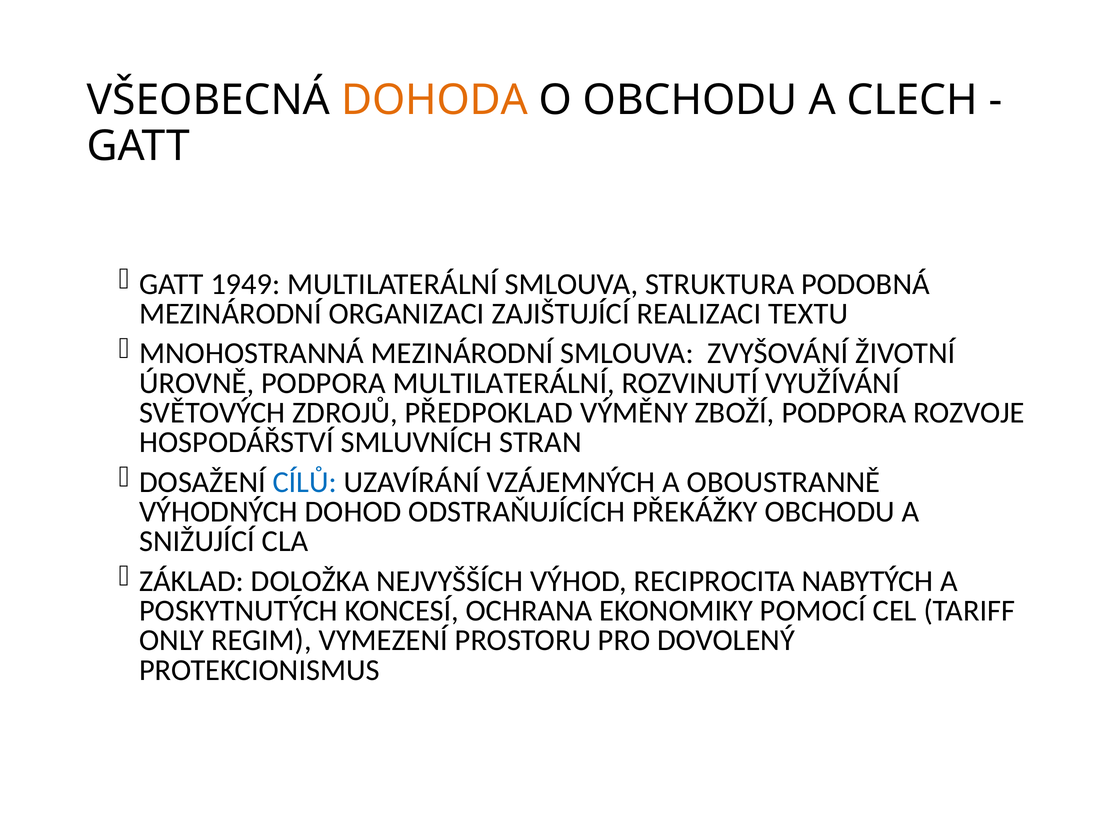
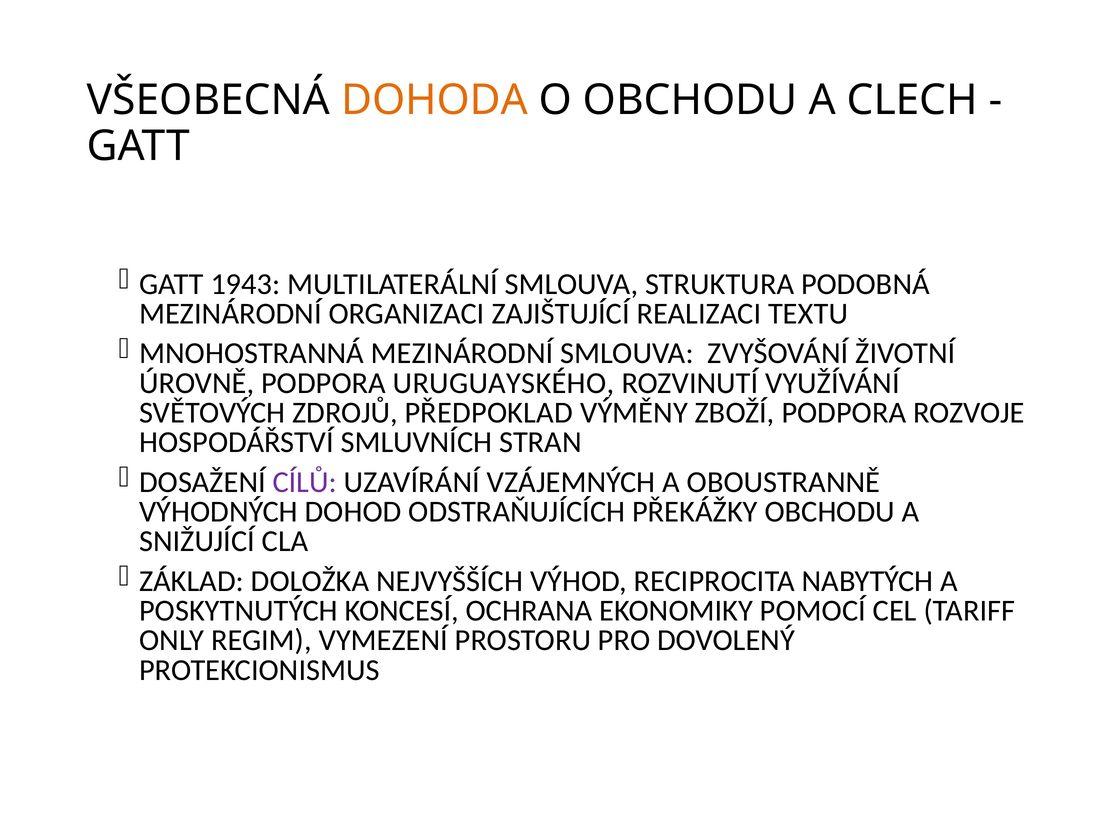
1949: 1949 -> 1943 (245, 284)
PODPORA MULTILATERÁLNÍ: MULTILATERÁLNÍ -> URUGUAYSKÉHO (504, 383)
CÍLŮ colour: blue -> purple (305, 482)
